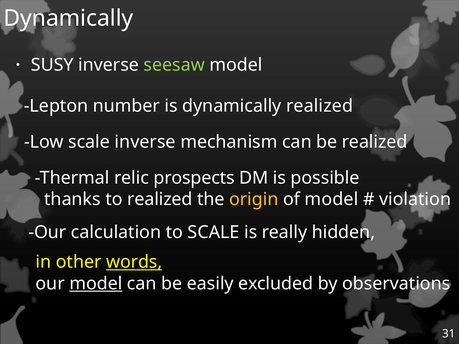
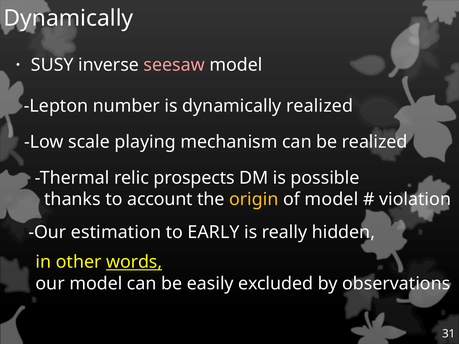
seesaw colour: light green -> pink (174, 65)
scale inverse: inverse -> playing (145, 142)
to realized: realized -> account (160, 200)
calculation: calculation -> estimation (116, 232)
to SCALE: SCALE -> EARLY (214, 232)
model underline: present -> none (96, 284)
